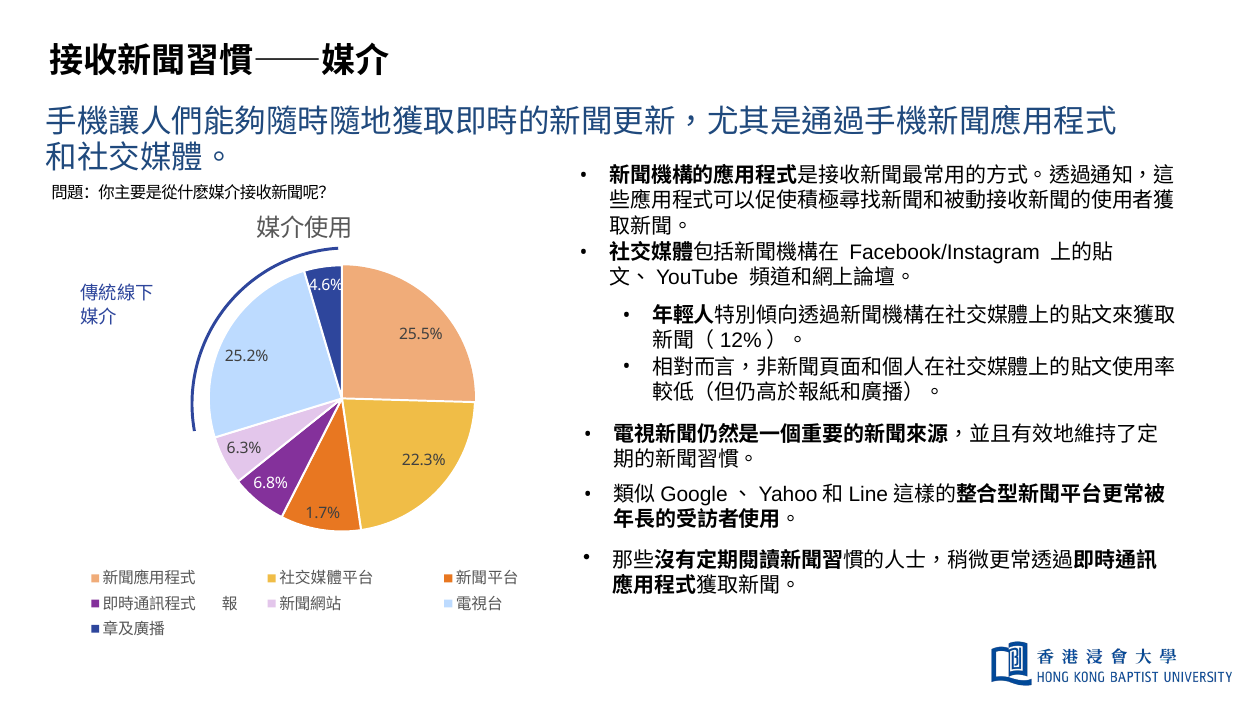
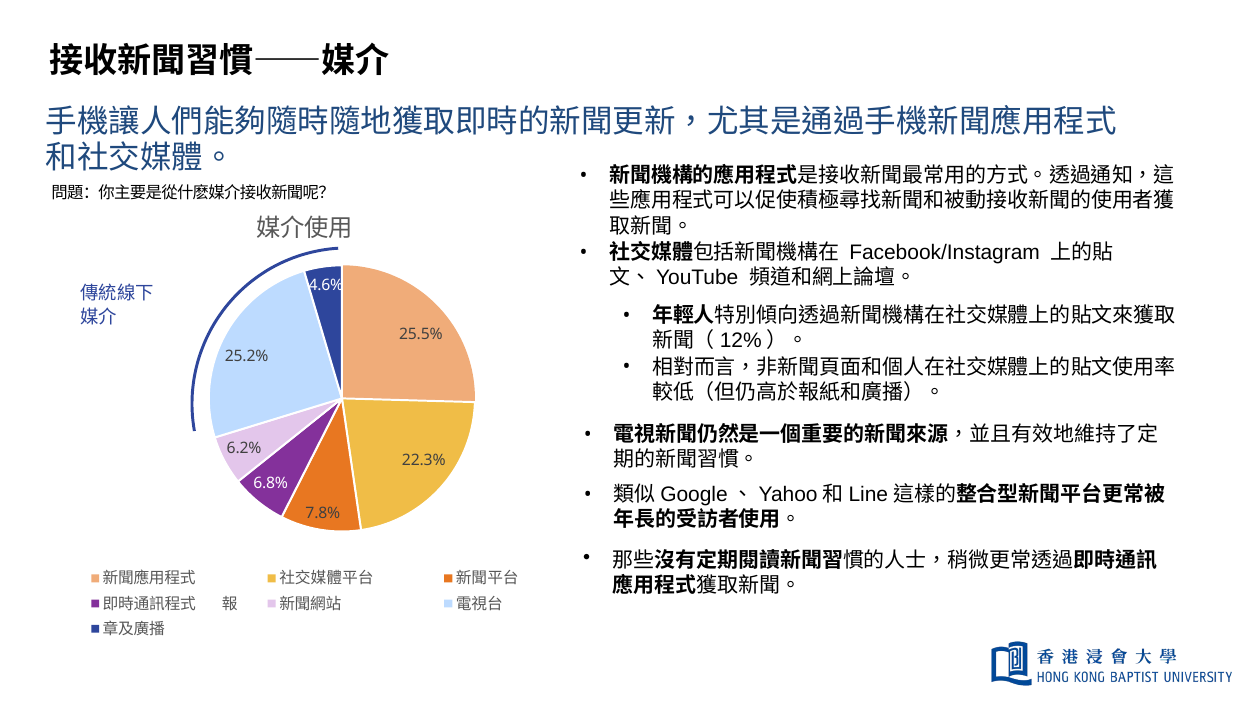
6.3%: 6.3% -> 6.2% (244, 448)
1.7%: 1.7% -> 7.8% (323, 513)
